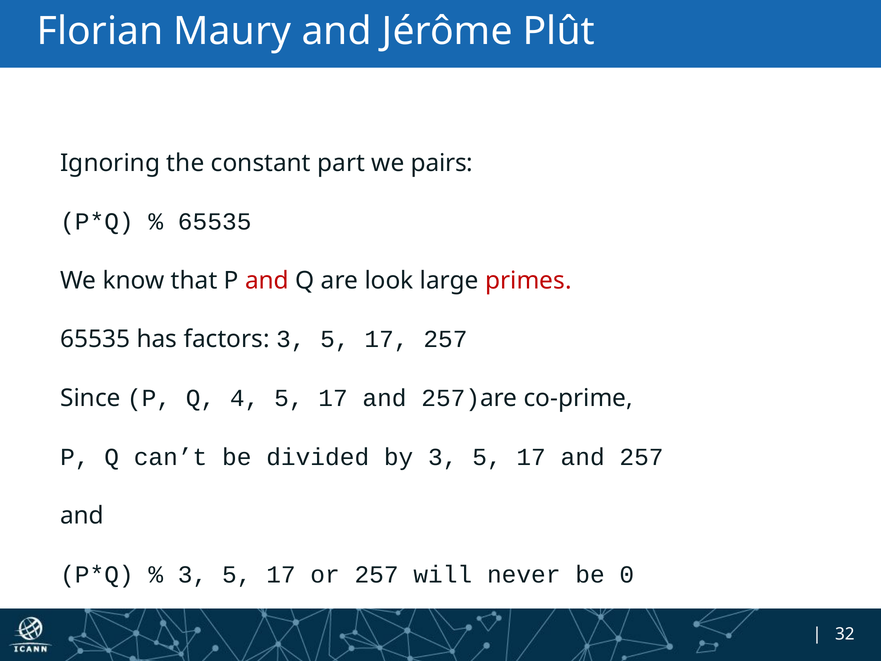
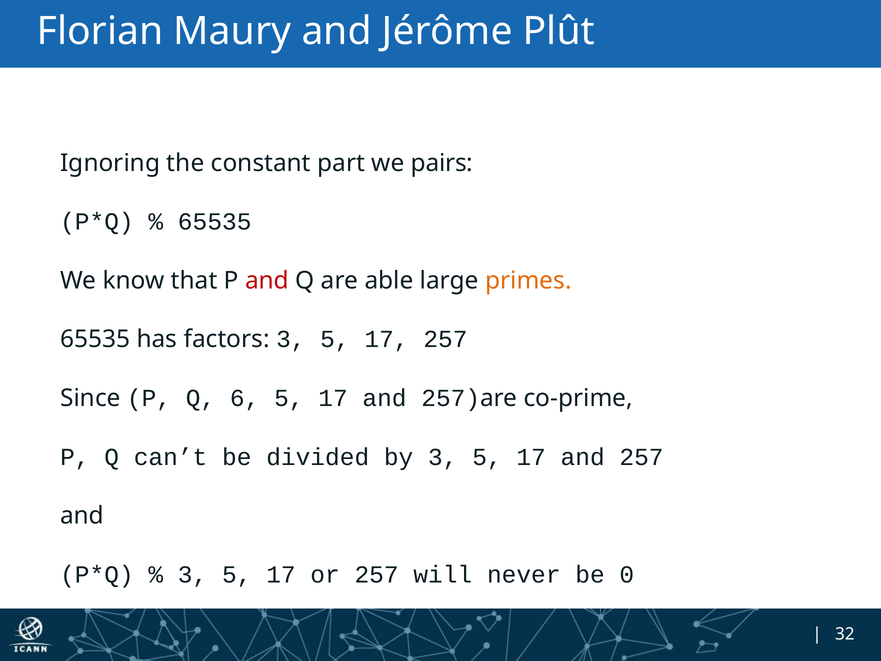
look: look -> able (389, 280)
primes colour: red -> orange (528, 280)
4: 4 -> 6 (245, 398)
